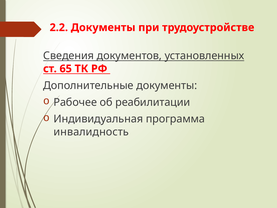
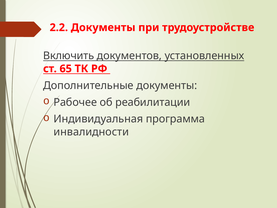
Сведения: Сведения -> Включить (69, 56)
инвалидность: инвалидность -> инвалидности (91, 132)
